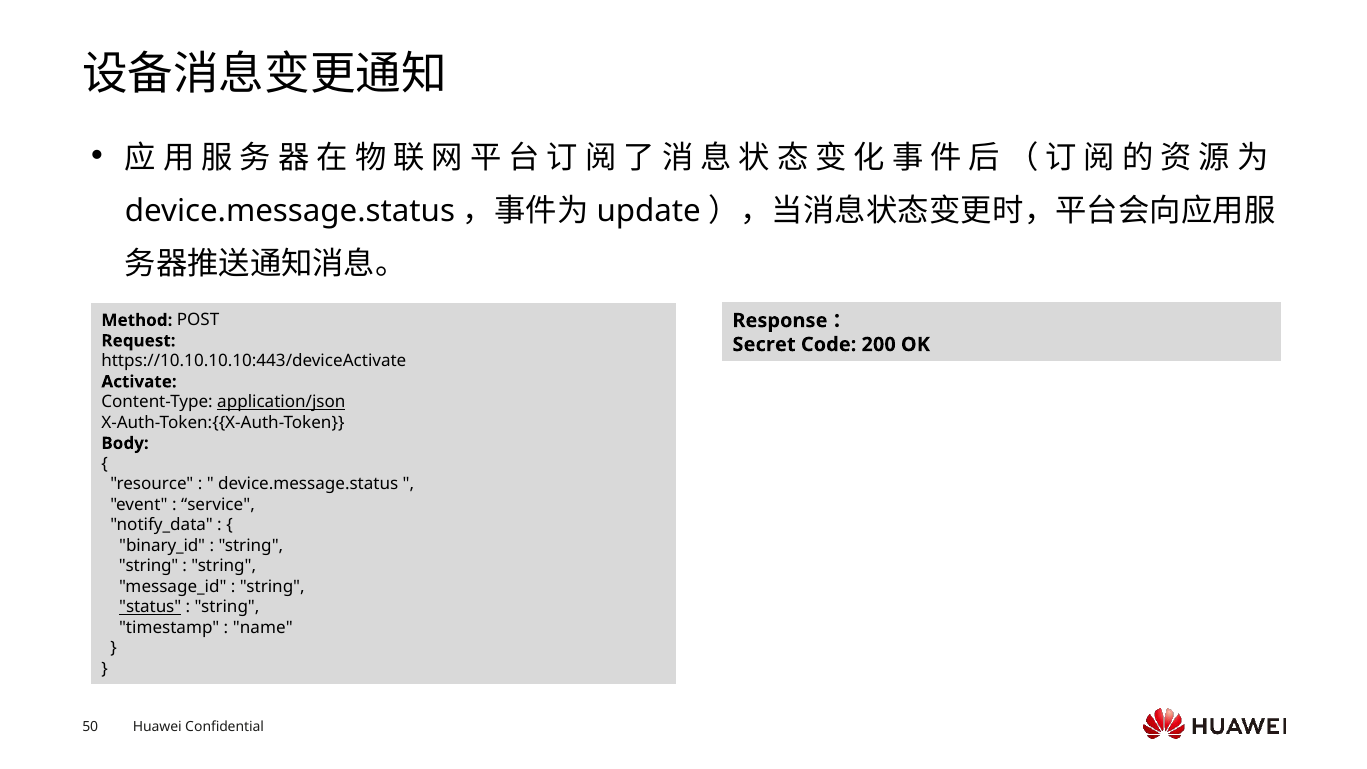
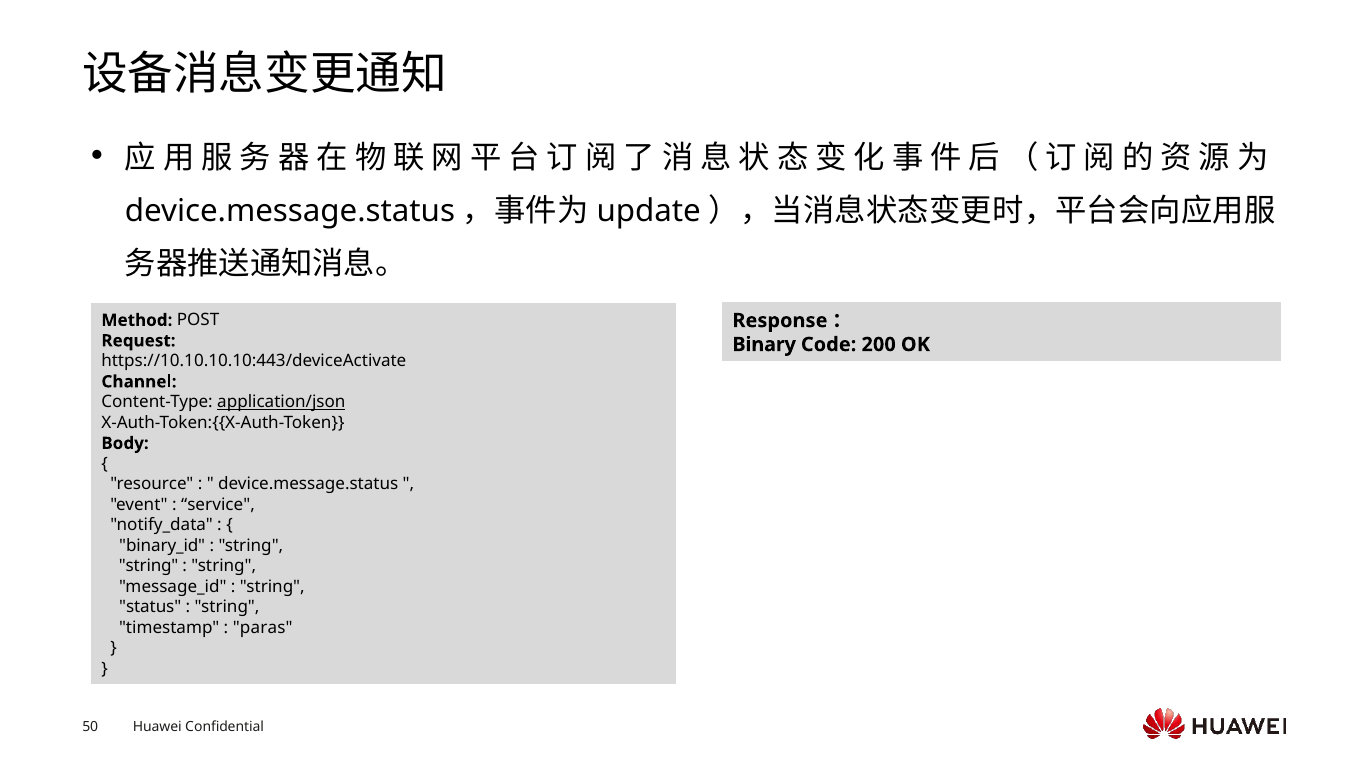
Secret: Secret -> Binary (764, 345)
Activate: Activate -> Channel (139, 382)
status underline: present -> none (150, 607)
name: name -> paras (263, 628)
